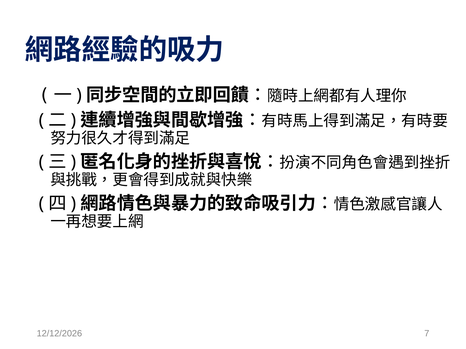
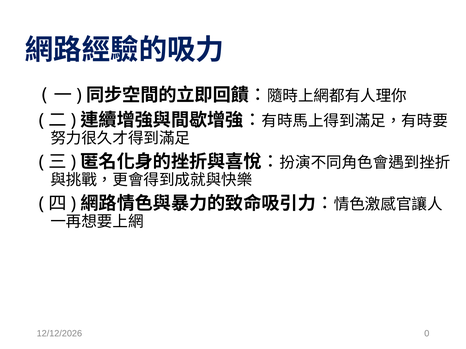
7: 7 -> 0 (427, 334)
